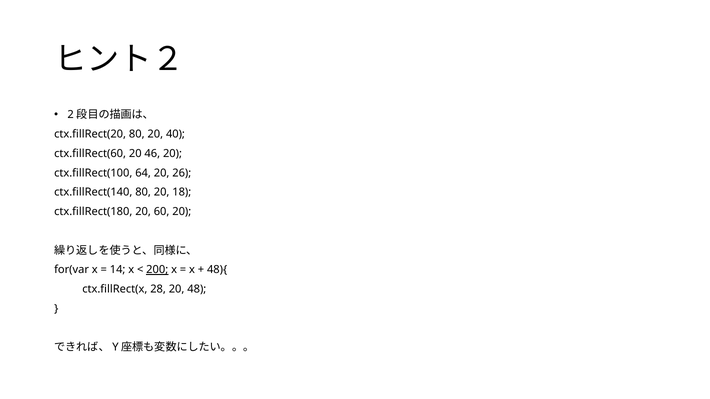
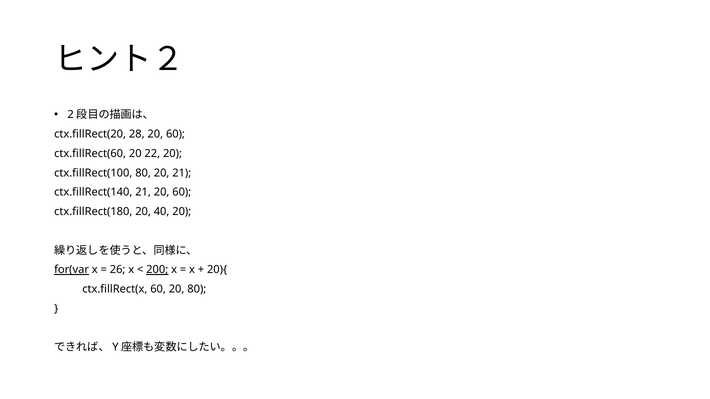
ctx.fillRect(20 80: 80 -> 28 (137, 134)
40: 40 -> 60 (175, 134)
46: 46 -> 22 (152, 154)
ctx.fillRect(100 64: 64 -> 80 (143, 173)
20 26: 26 -> 21 (182, 173)
ctx.fillRect(140 80: 80 -> 21 (143, 192)
18: 18 -> 60 (182, 192)
60: 60 -> 40 (162, 212)
for(var underline: none -> present (72, 270)
14: 14 -> 26 (118, 270)
48){: 48){ -> 20){ (217, 270)
ctx.fillRect(x 28: 28 -> 60 (158, 289)
20 48: 48 -> 80 (197, 289)
